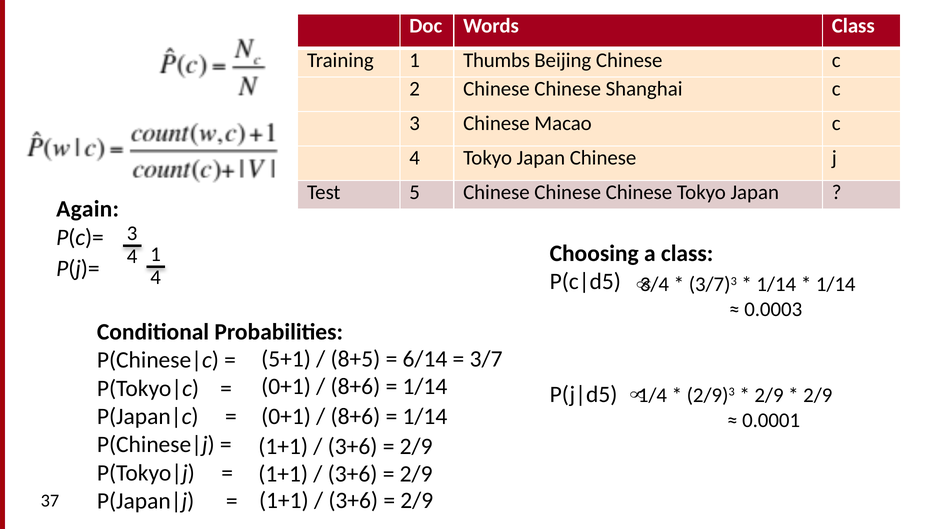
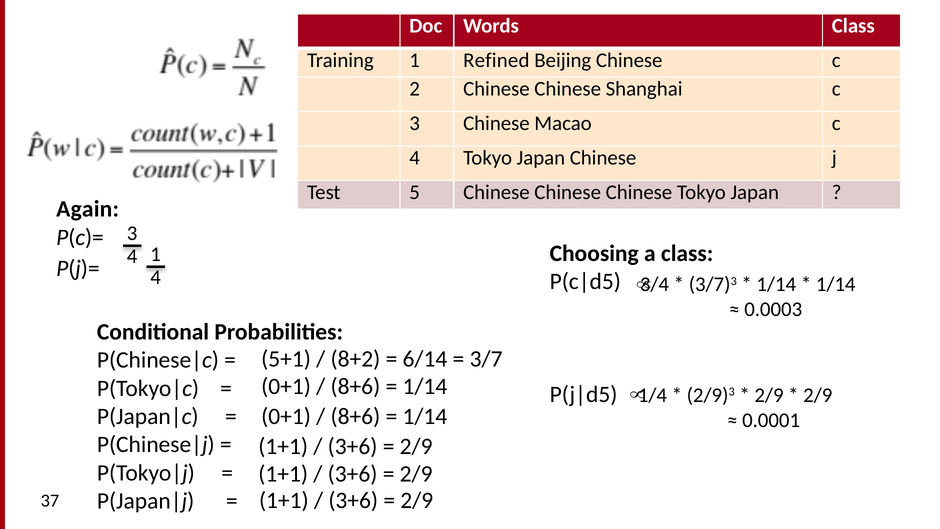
Thumbs: Thumbs -> Refined (496, 60)
8+5: 8+5 -> 8+2 (355, 359)
